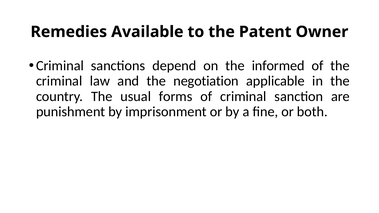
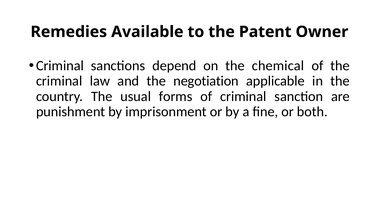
informed: informed -> chemical (278, 66)
